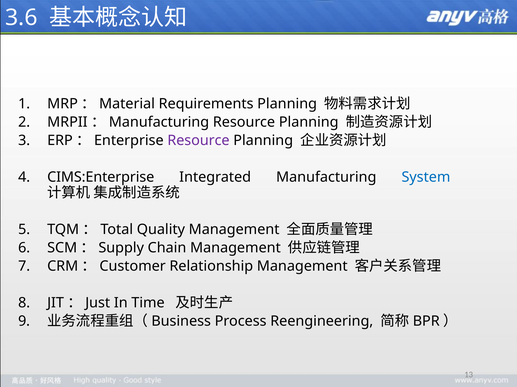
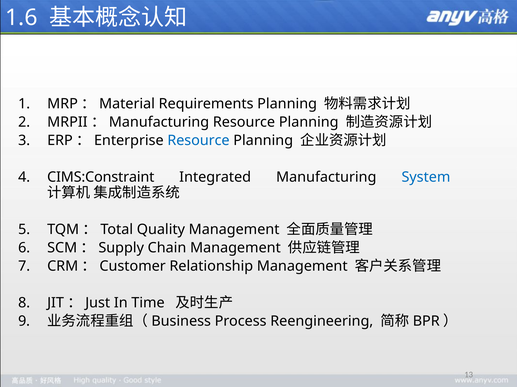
3.6: 3.6 -> 1.6 (21, 18)
Resource colour: purple -> blue (198, 141)
CIMS:Enterprise: CIMS:Enterprise -> CIMS:Constraint (101, 177)
